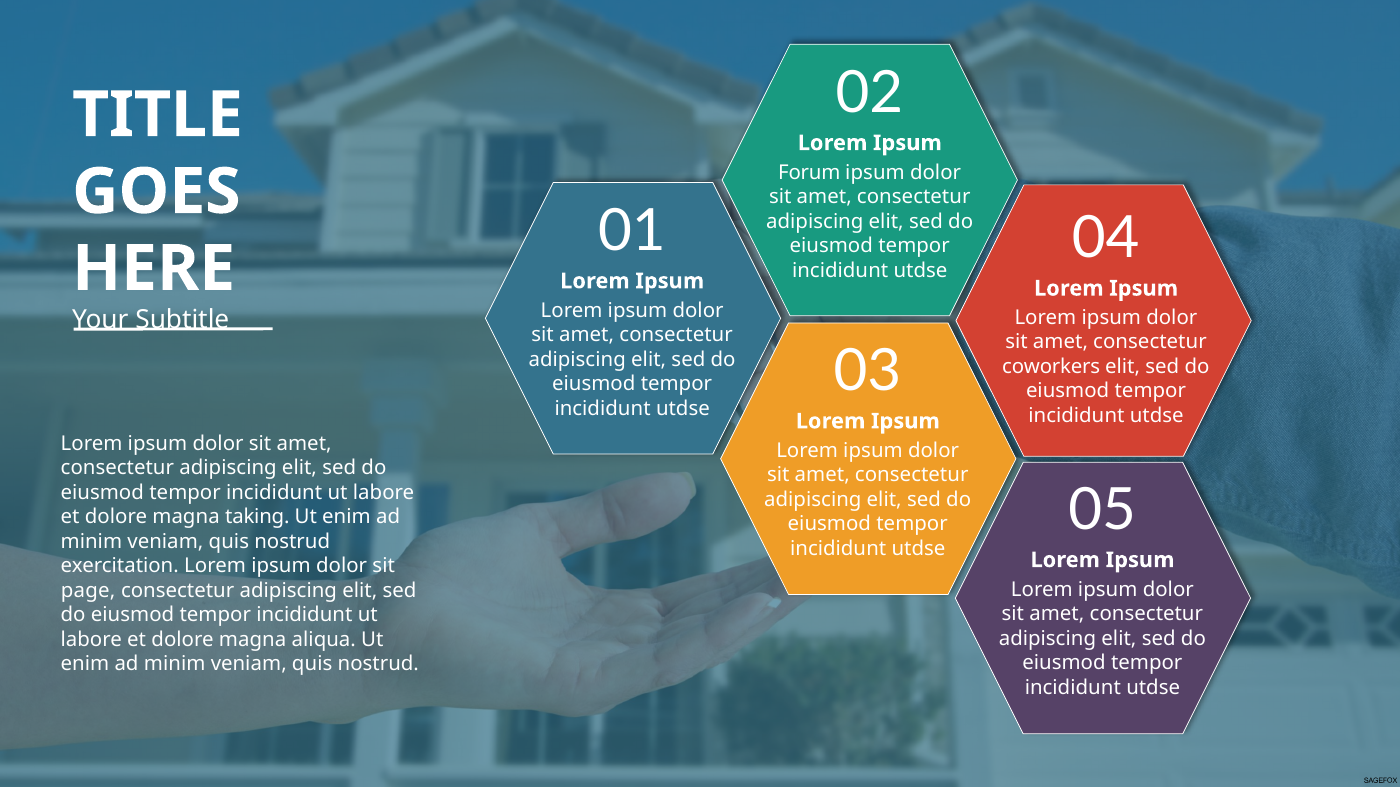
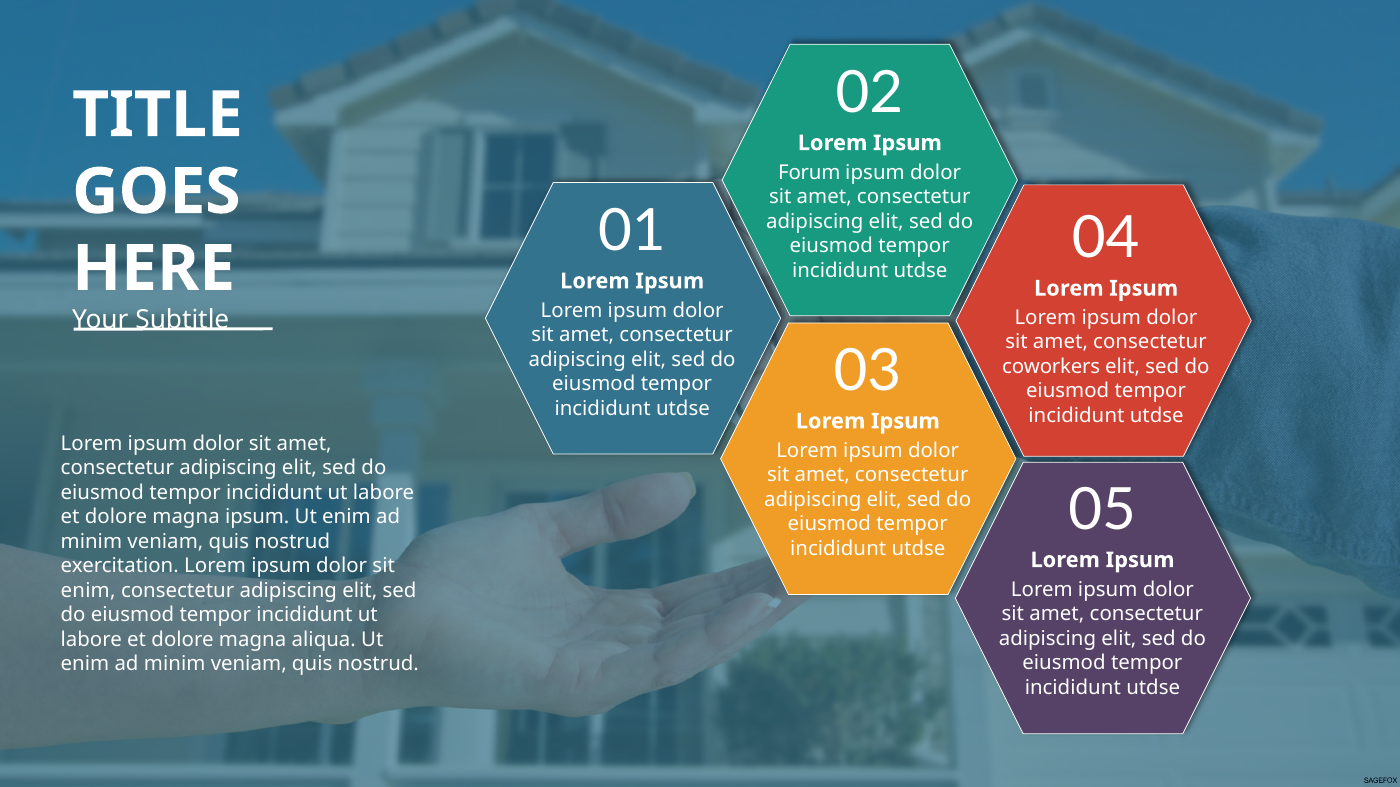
magna taking: taking -> ipsum (257, 517)
page: page -> enim (88, 591)
